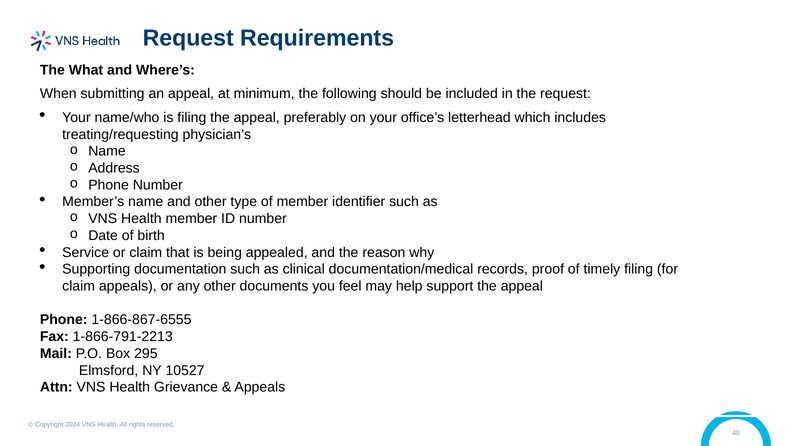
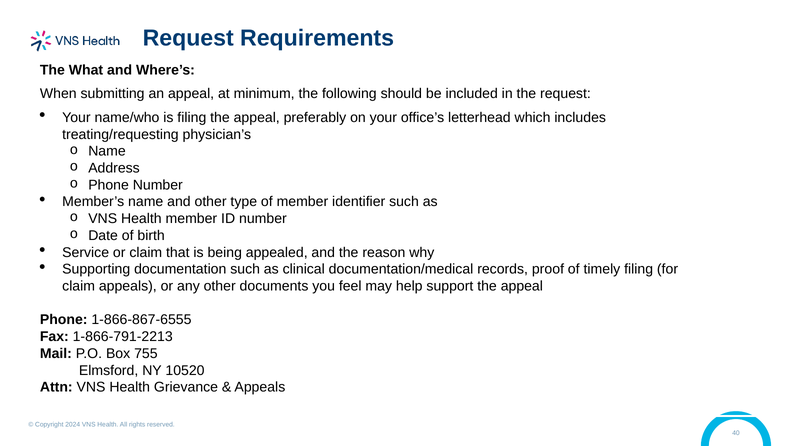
295: 295 -> 755 (146, 354)
10527: 10527 -> 10520 (185, 370)
